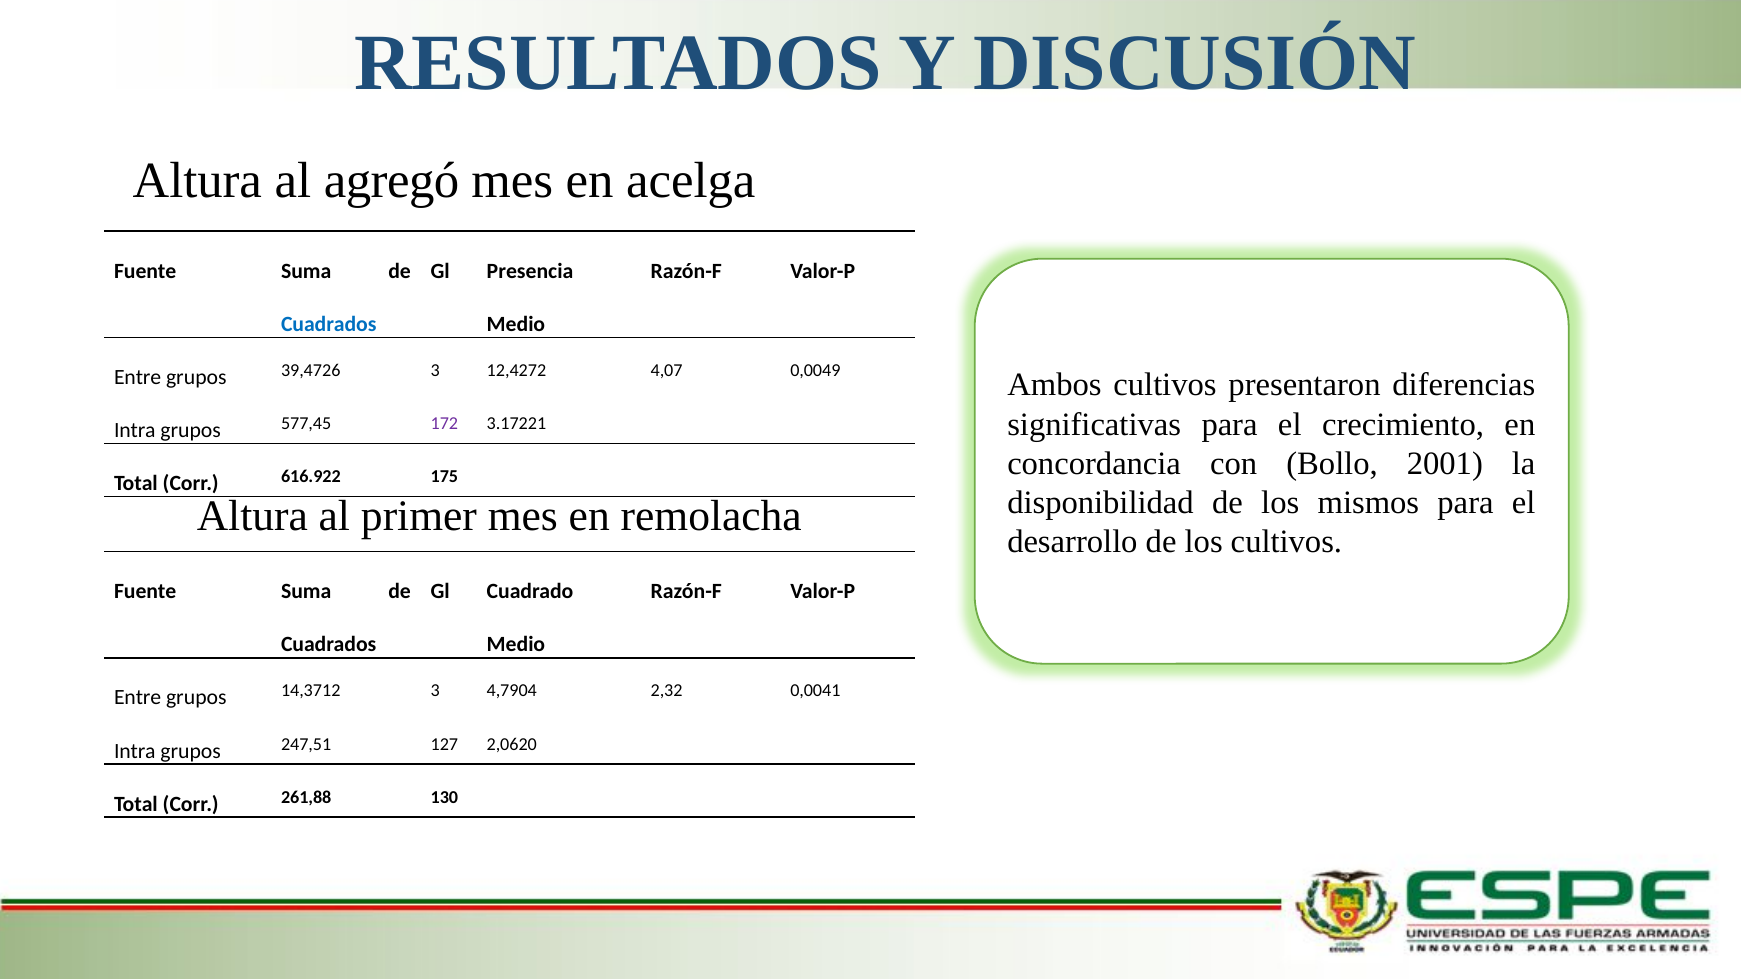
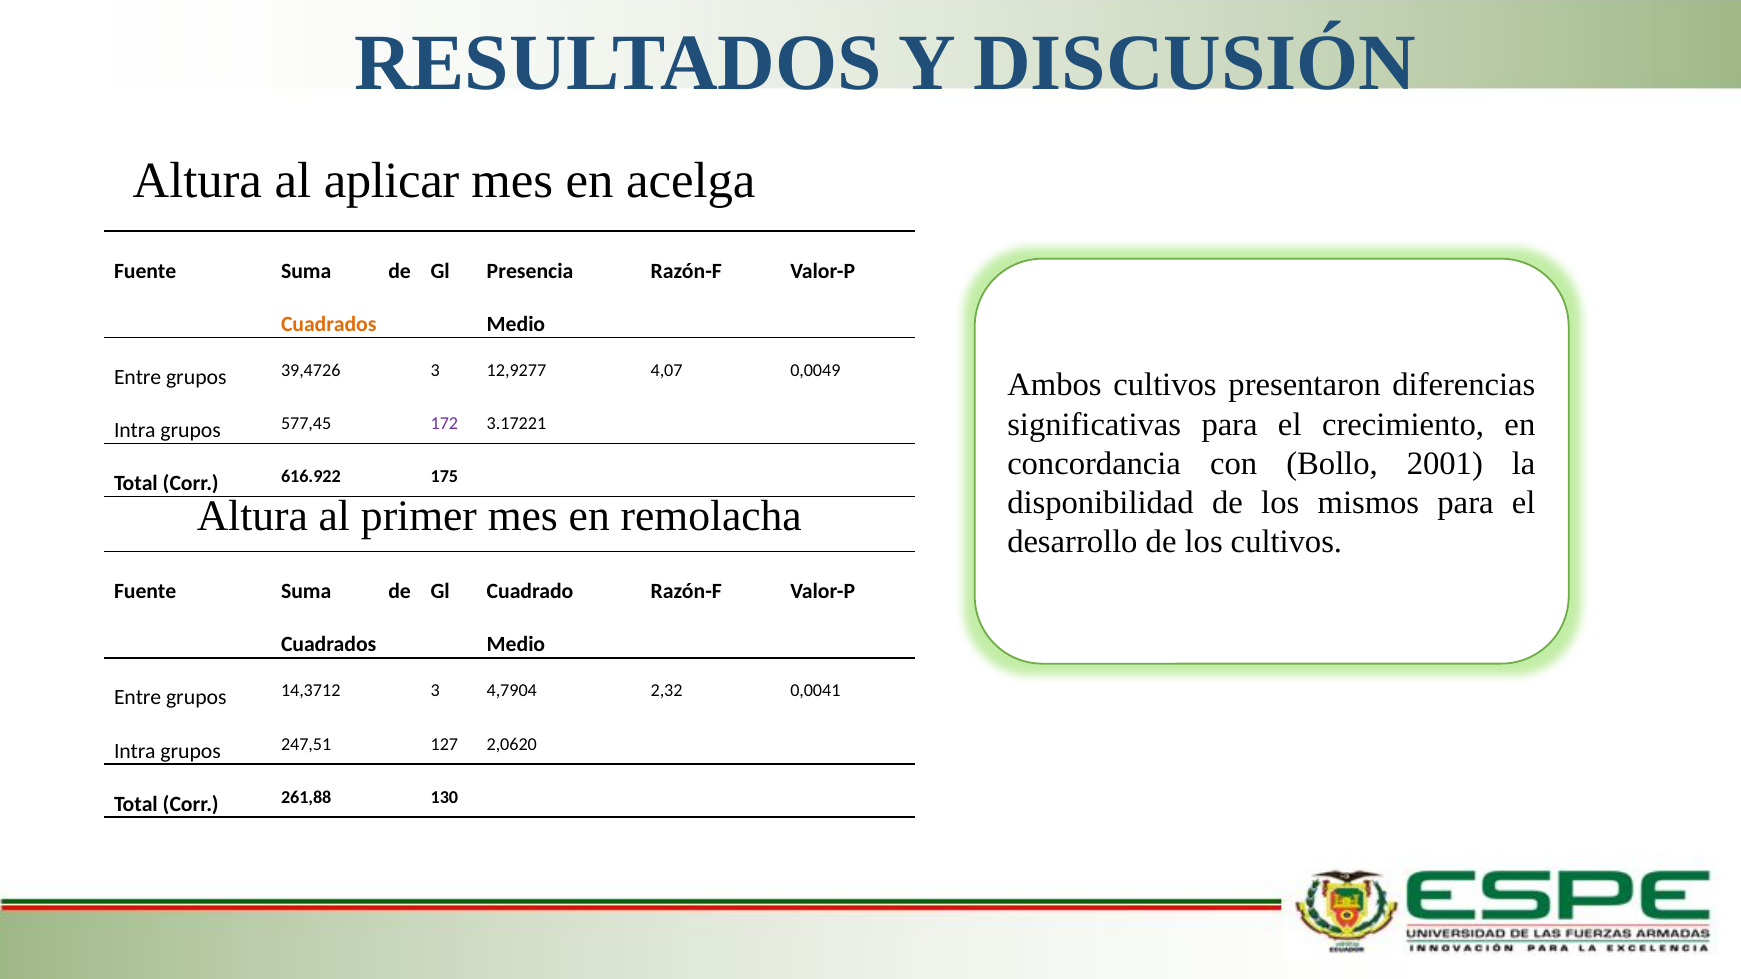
agregó: agregó -> aplicar (392, 180)
Cuadrados colour: blue -> orange (329, 324)
12,4272: 12,4272 -> 12,9277 (516, 371)
